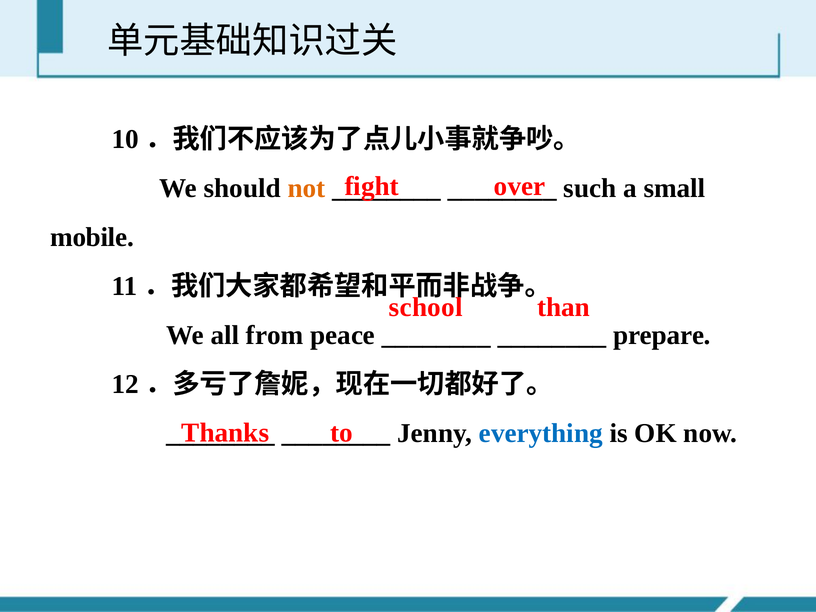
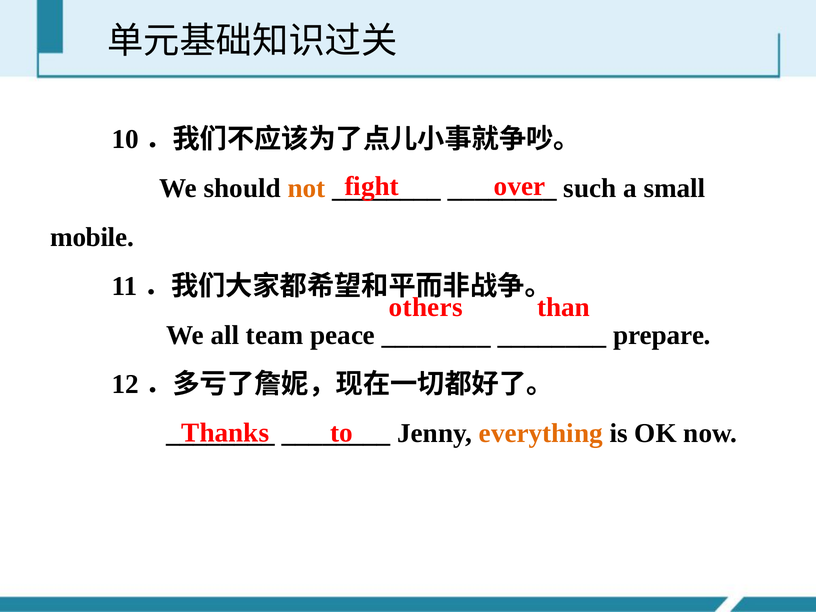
school: school -> others (426, 307)
from: from -> team (275, 335)
everything colour: blue -> orange (541, 433)
